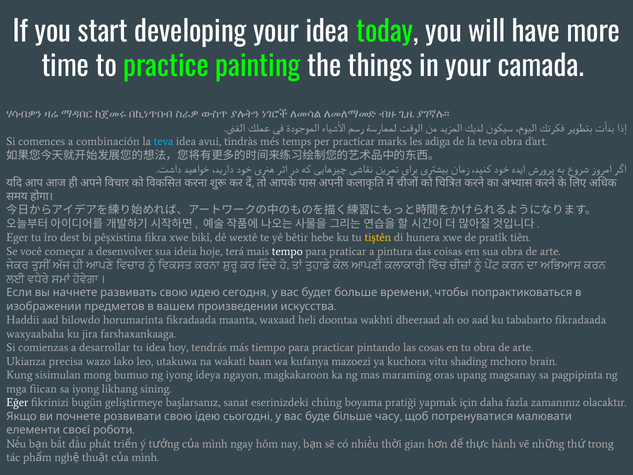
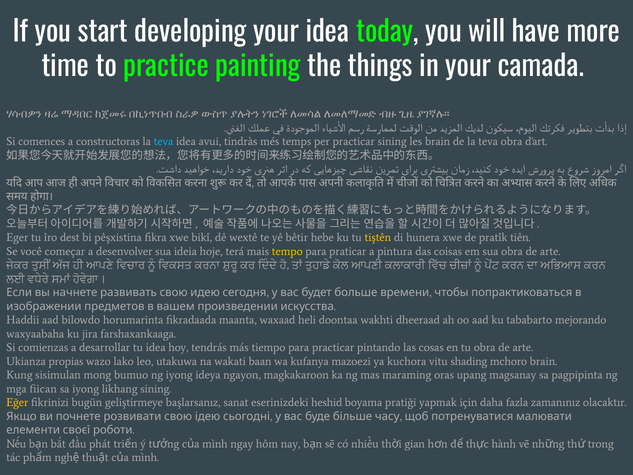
combinación: combinación -> constructoras (108, 141)
practicar marks: marks -> sining (392, 141)
les adiga: adiga -> brain (438, 141)
tempo colour: white -> yellow (287, 251)
tababarto fikradaada: fikradaada -> mejorando (581, 320)
precisa: precisa -> propias (66, 361)
Eğer colour: white -> yellow (17, 402)
chúng: chúng -> heshid (327, 402)
